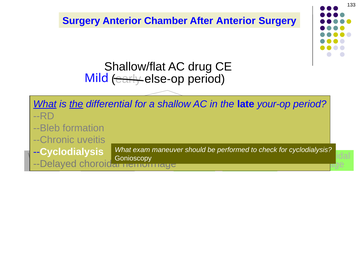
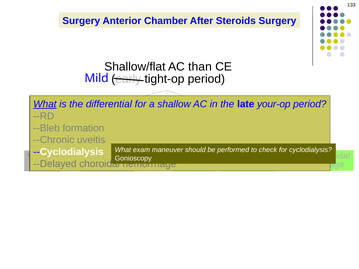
After Anterior: Anterior -> Steroids (236, 21)
drug: drug -> than (200, 67)
else-op: else-op -> tight-op (164, 79)
the underline: present -> none (76, 104)
